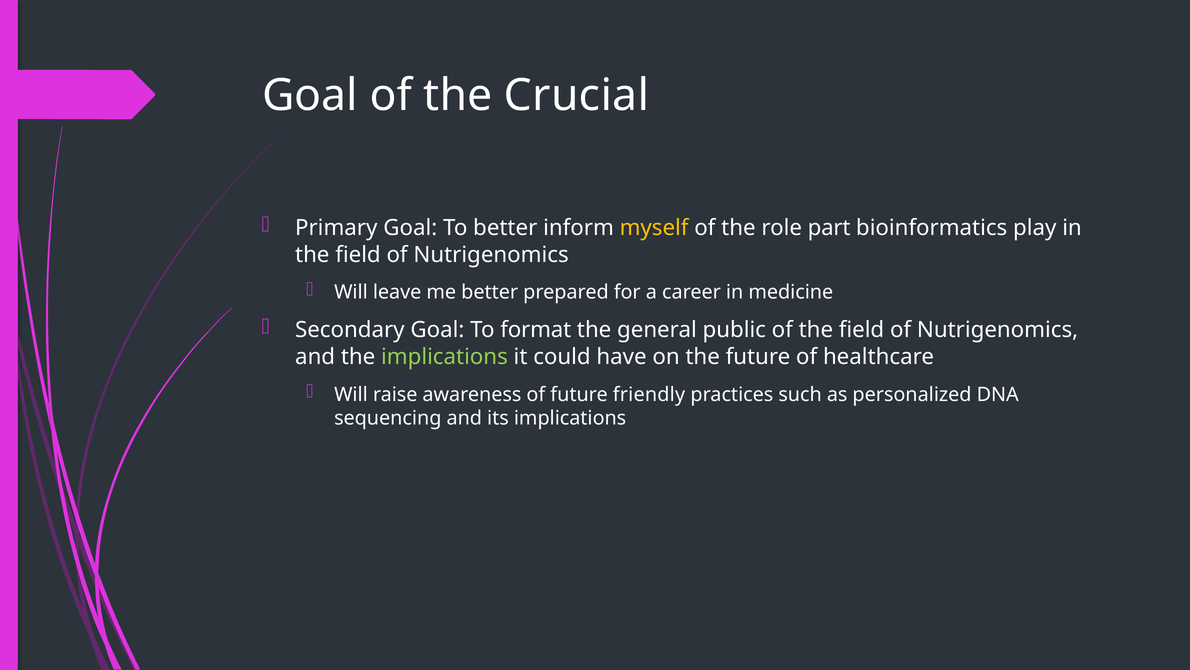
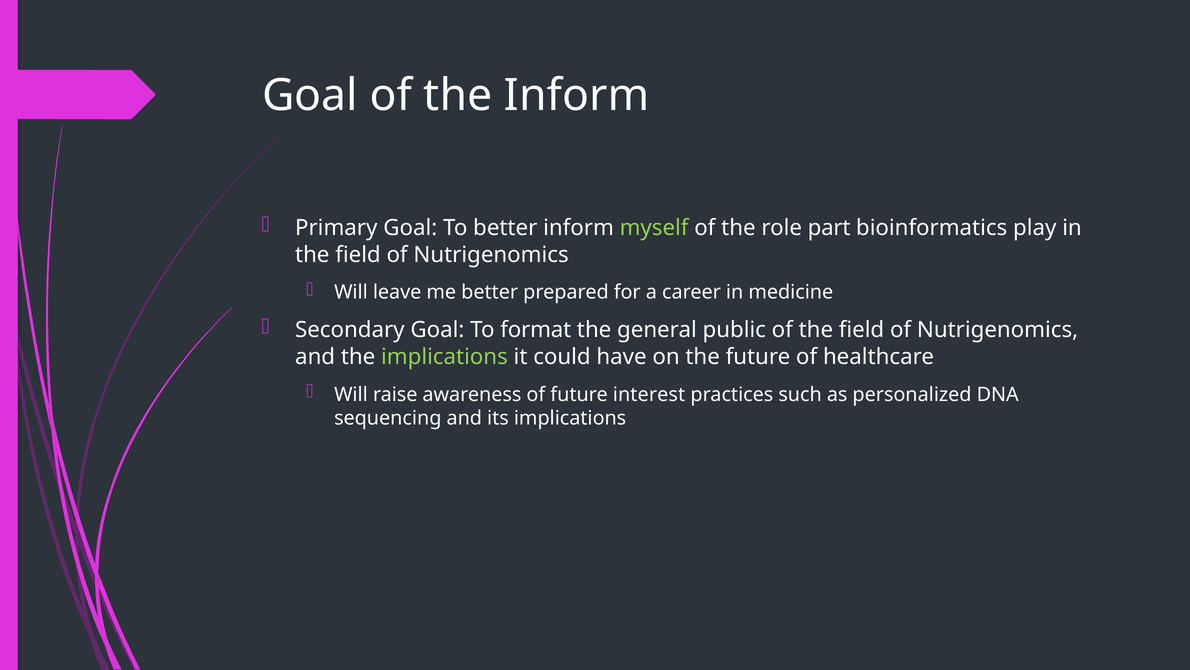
the Crucial: Crucial -> Inform (577, 95)
myself colour: yellow -> light green (654, 228)
friendly: friendly -> interest (649, 394)
